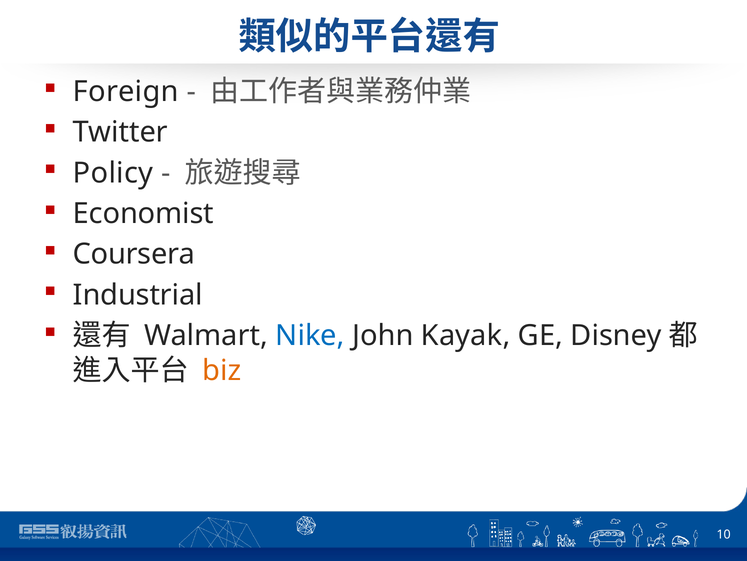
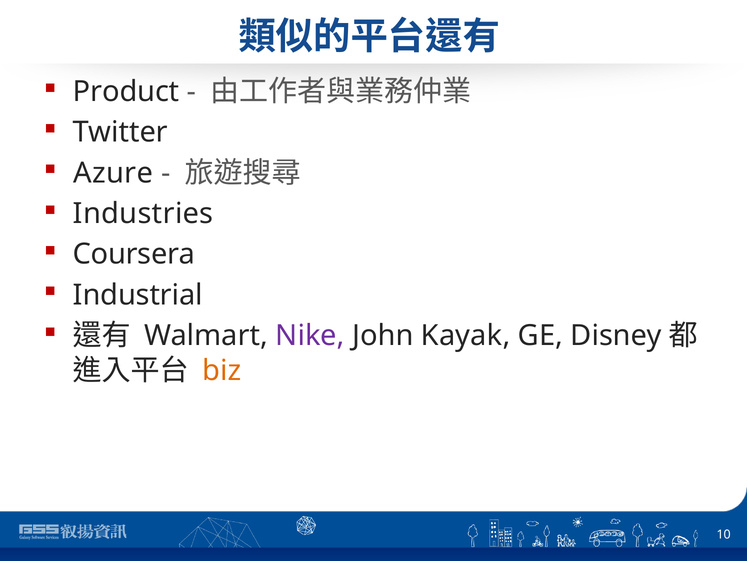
Foreign: Foreign -> Product (126, 91)
Policy: Policy -> Azure (113, 173)
Economist: Economist -> Industries (143, 213)
Nike colour: blue -> purple (310, 335)
